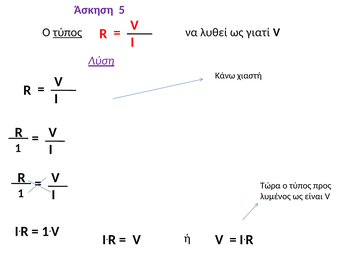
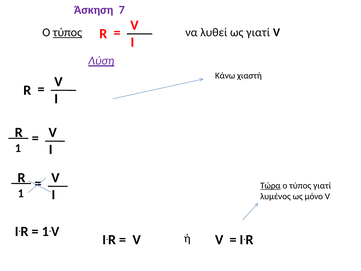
5: 5 -> 7 (122, 10)
Τώρα underline: none -> present (270, 185)
τύπος προς: προς -> γιατί (322, 185)
είναι: είναι -> μόνο (314, 196)
